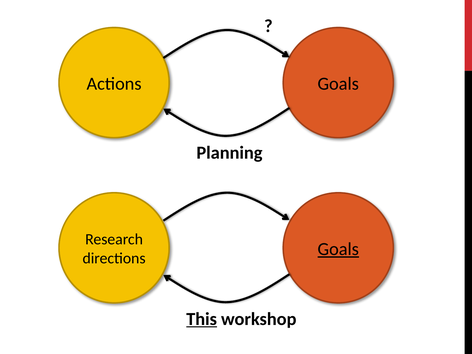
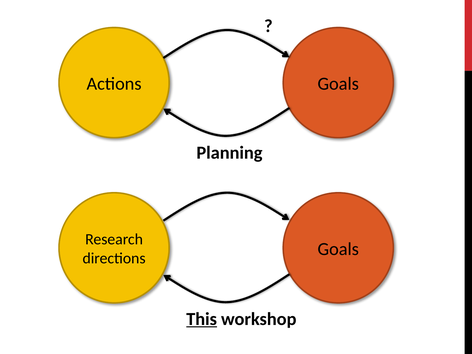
Goals underline: present -> none (338, 249)
